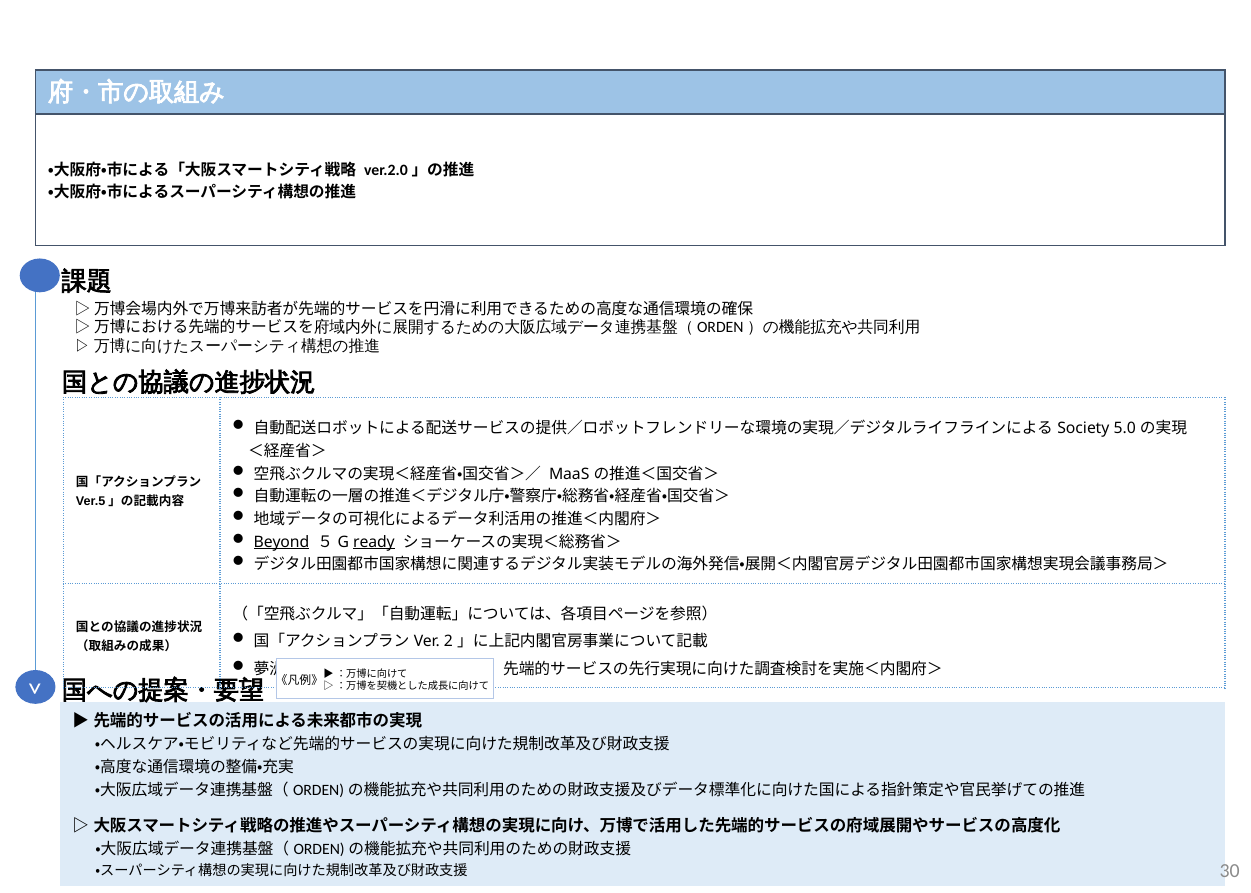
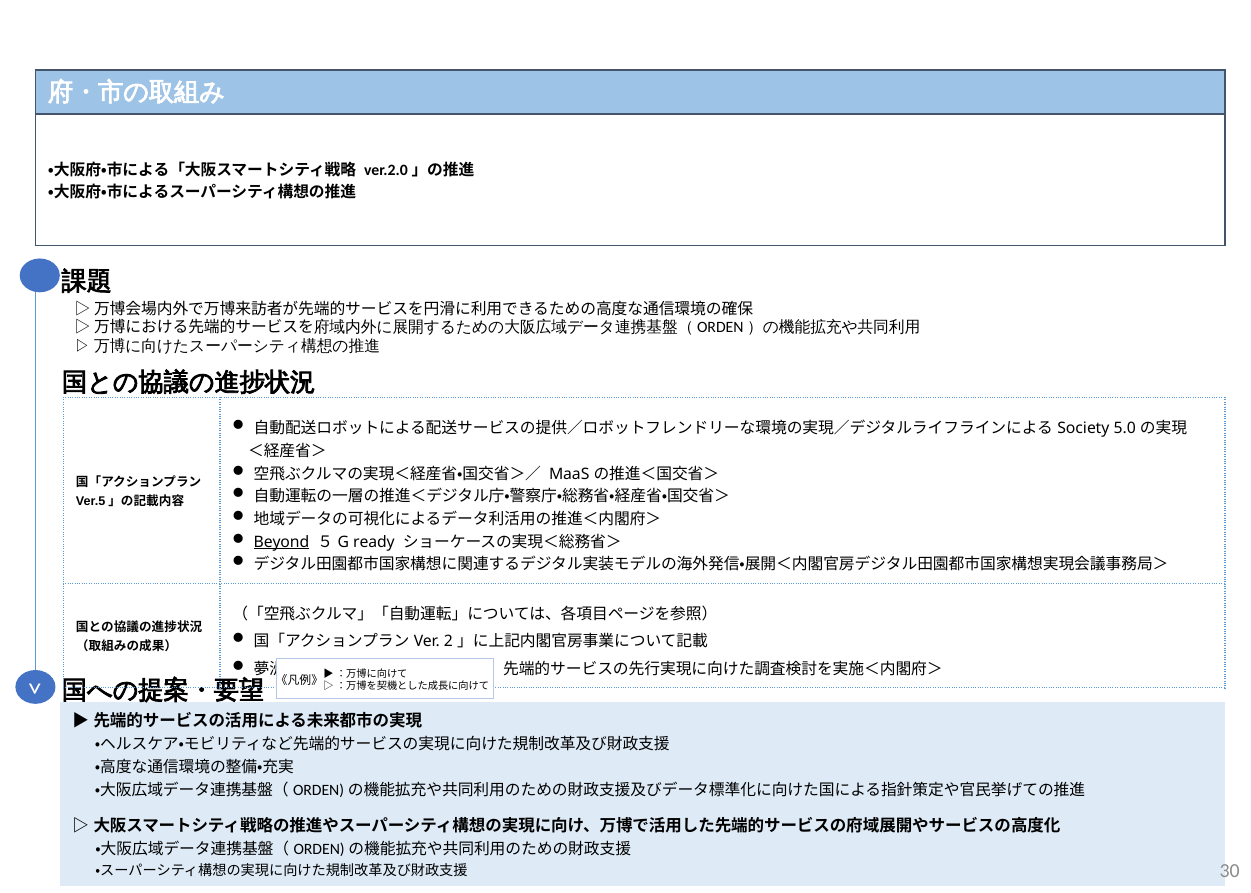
ready underline: present -> none (374, 542)
